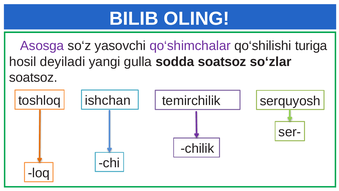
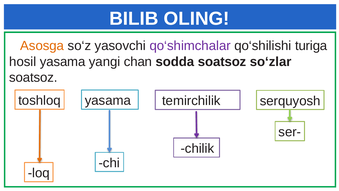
Asosga colour: purple -> orange (42, 46)
hosil deyiladi: deyiladi -> yasama (63, 62)
gulla: gulla -> chan (138, 62)
toshloq ishchan: ishchan -> yasama (108, 100)
